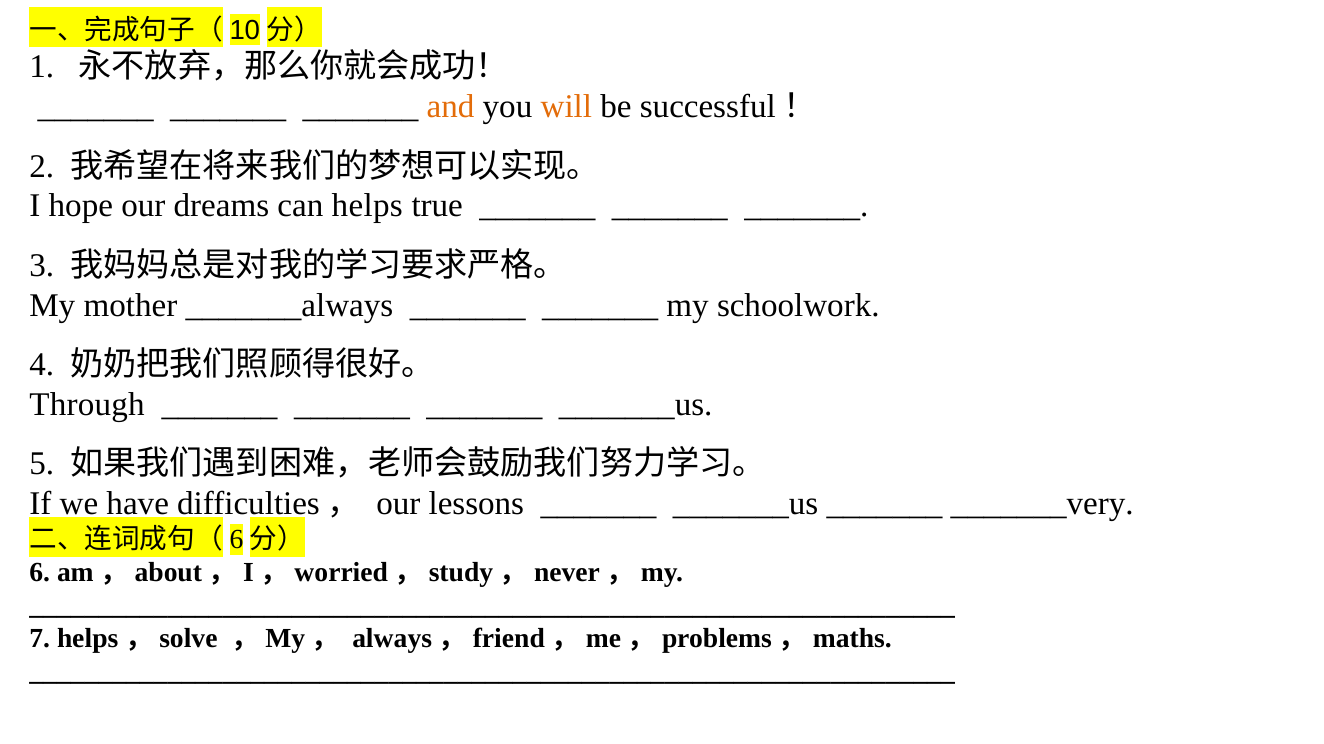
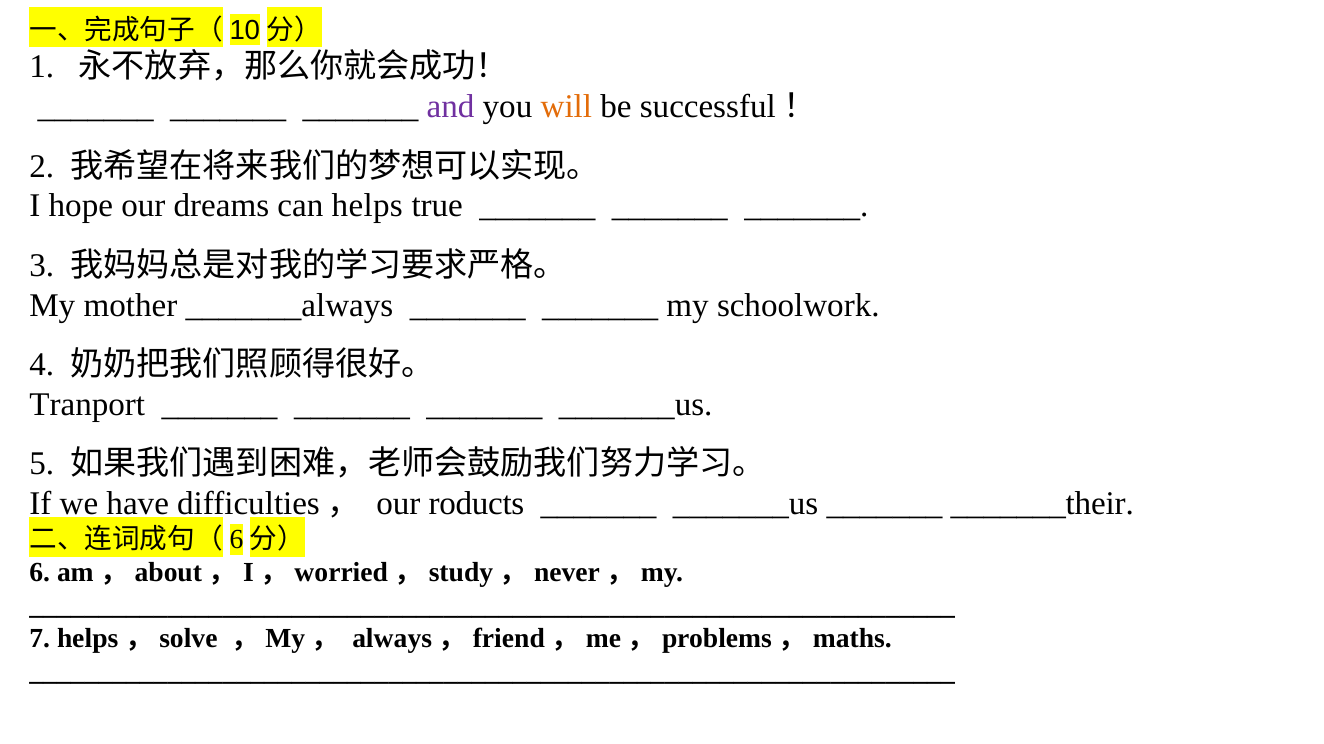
and colour: orange -> purple (451, 107)
Through: Through -> Tranport (87, 405)
lessons: lessons -> roducts (477, 504)
_______very: _______very -> _______their (1042, 504)
